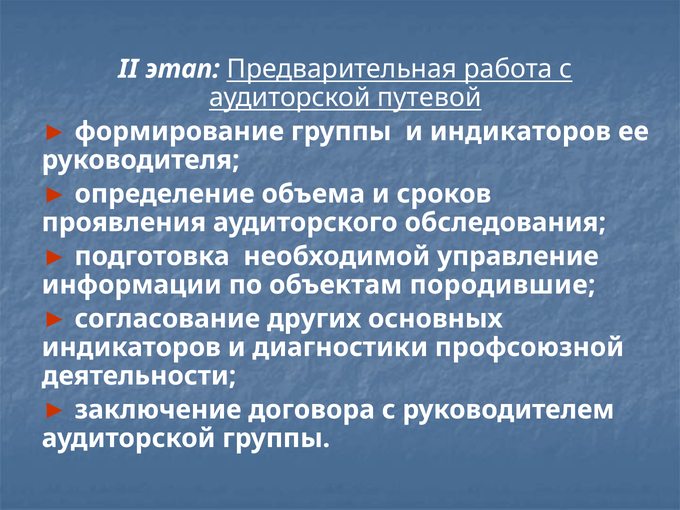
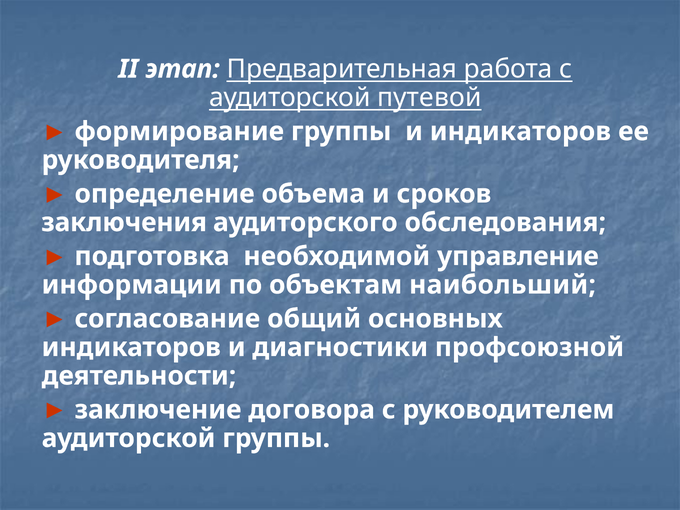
проявления: проявления -> заключения (124, 222)
породившие: породившие -> наибольший (503, 285)
других: других -> общий (314, 319)
